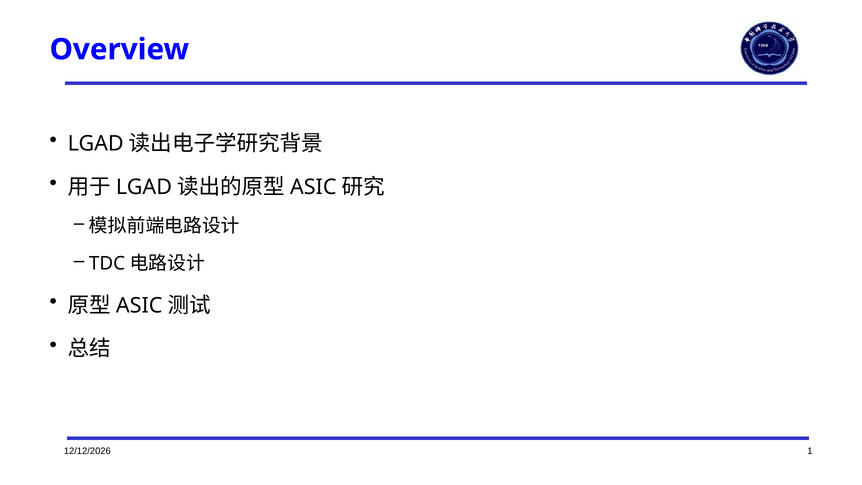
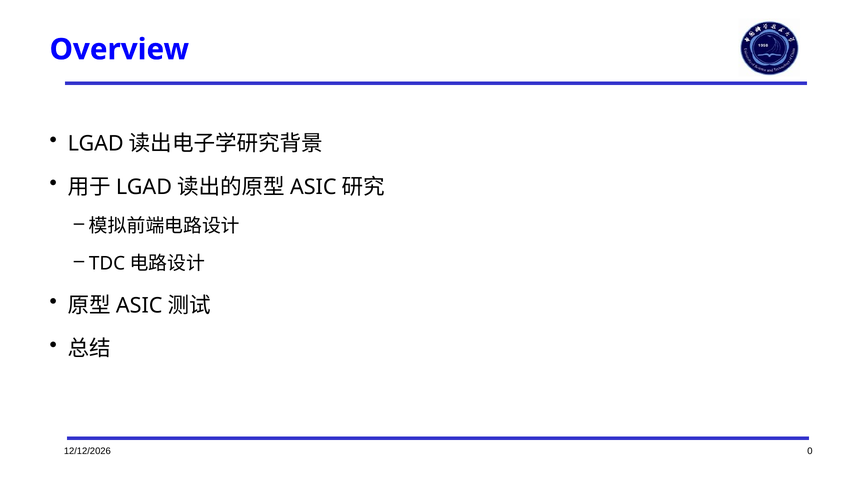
1: 1 -> 0 (810, 451)
